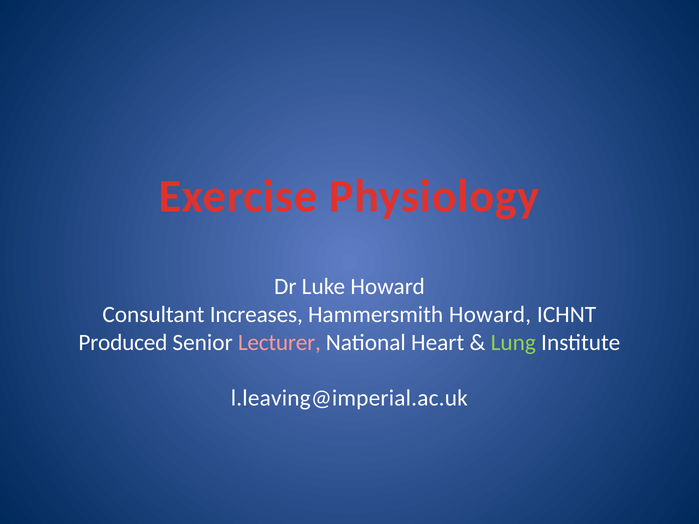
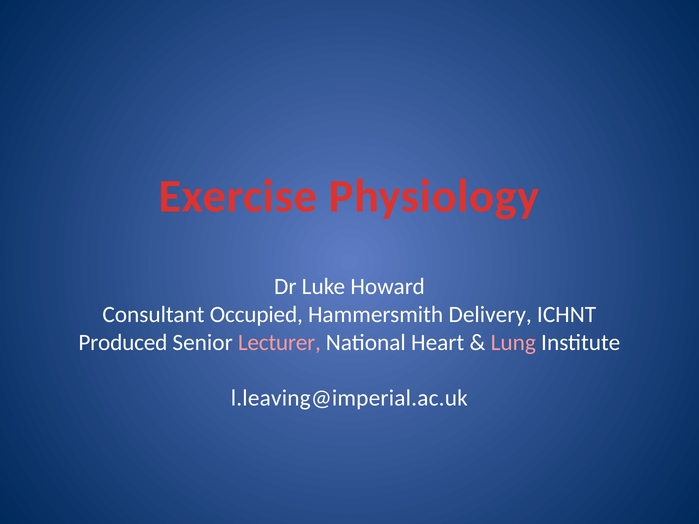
Increases: Increases -> Occupied (256, 315)
Hammersmith Howard: Howard -> Delivery (490, 315)
Lung colour: light green -> pink (513, 342)
